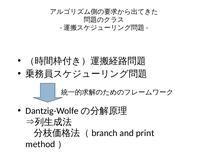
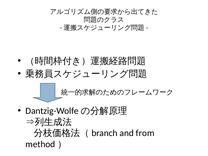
print: print -> from (145, 133)
